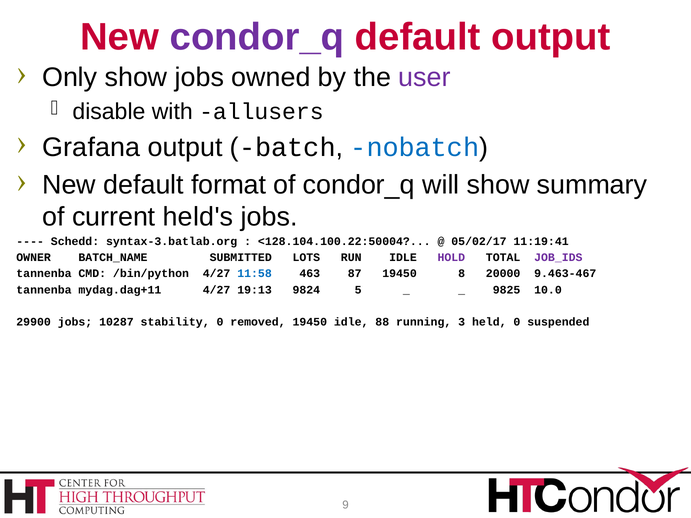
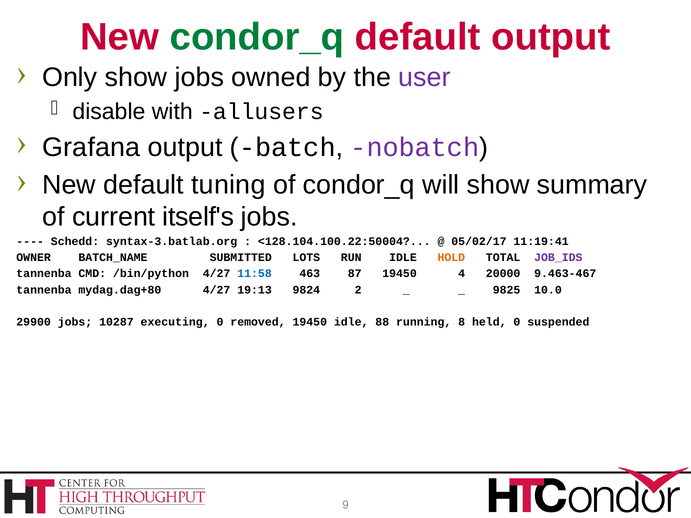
condor_q colour: purple -> green (257, 37)
nobatch colour: blue -> purple (415, 147)
format: format -> tuning (228, 185)
held's: held's -> itself's (198, 217)
HOLD colour: purple -> orange (451, 258)
8: 8 -> 4 (462, 274)
mydag.dag+11: mydag.dag+11 -> mydag.dag+80 (120, 290)
5: 5 -> 2 (358, 290)
stability: stability -> executing (175, 322)
3: 3 -> 8 (462, 322)
